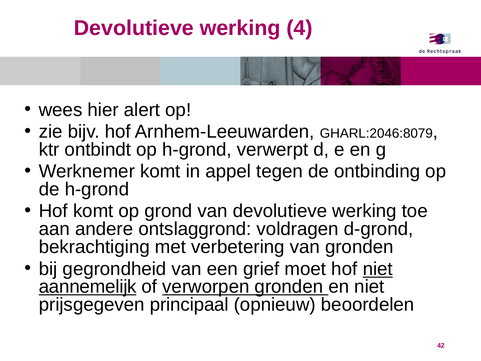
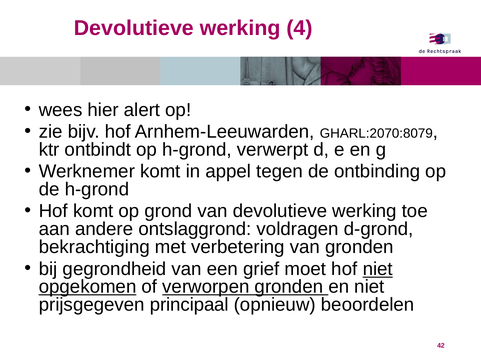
GHARL:2046:8079: GHARL:2046:8079 -> GHARL:2070:8079 (376, 133)
aannemelijk: aannemelijk -> opgekomen (88, 287)
